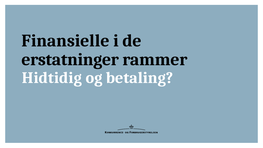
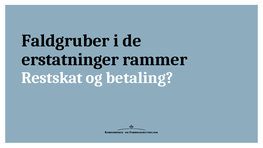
Finansielle: Finansielle -> Faldgruber (66, 41)
Hidtidig: Hidtidig -> Restskat (52, 78)
